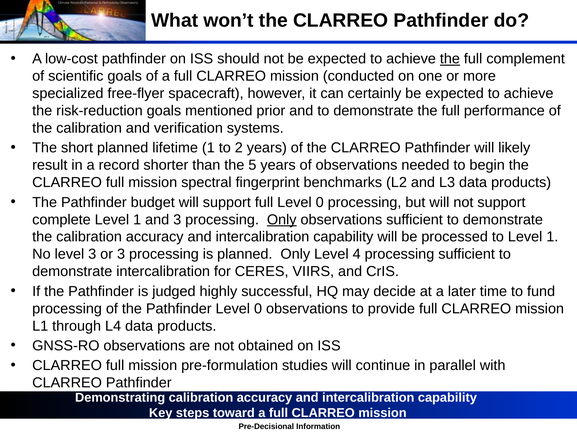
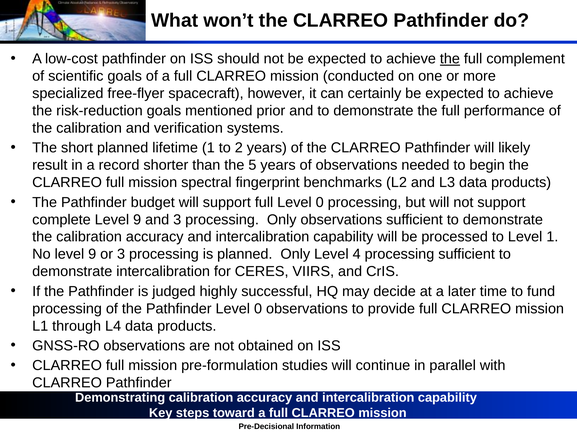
complete Level 1: 1 -> 9 (137, 219)
Only underline: present -> none (282, 219)
No level 3: 3 -> 9 (92, 254)
